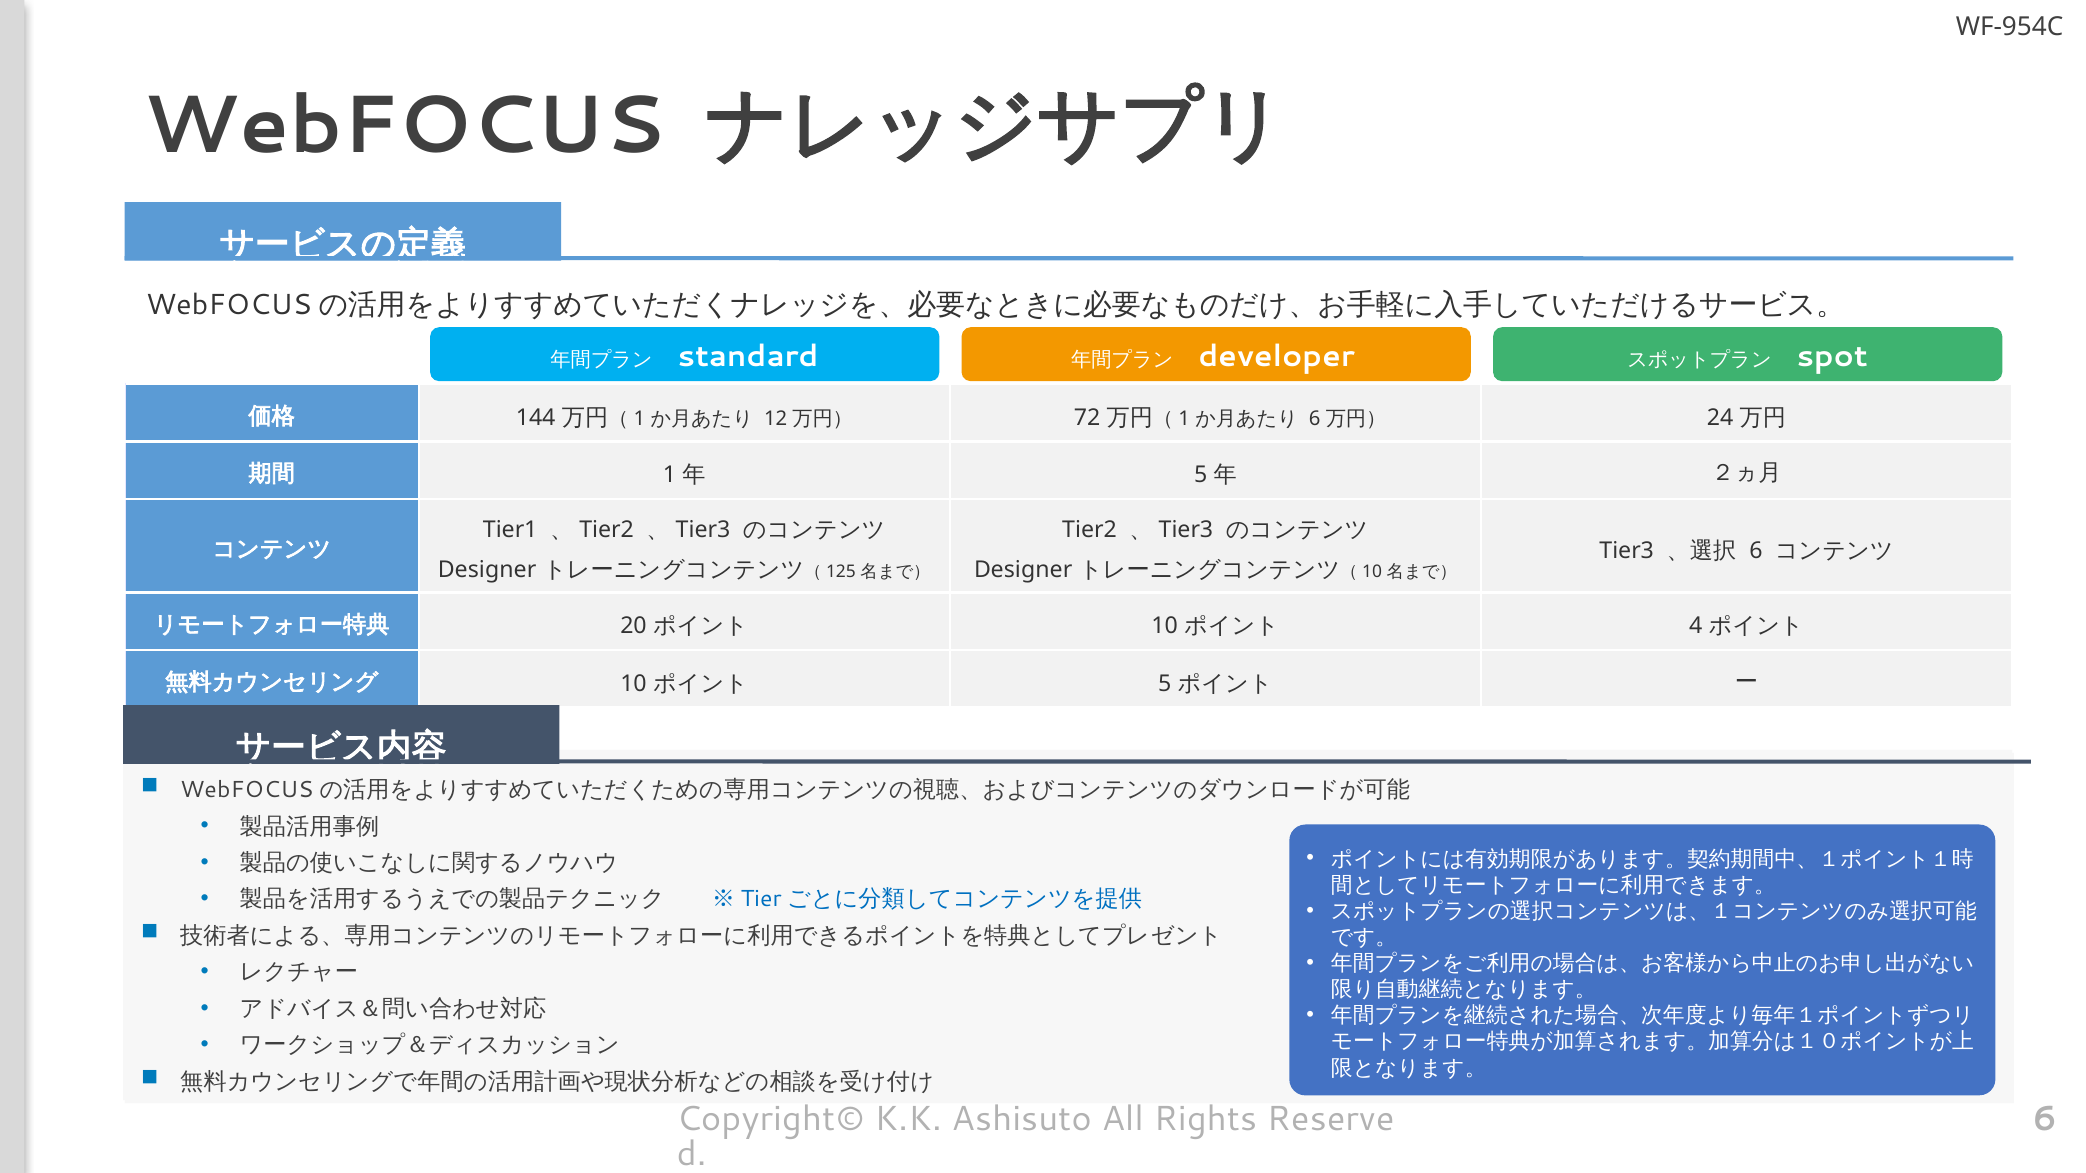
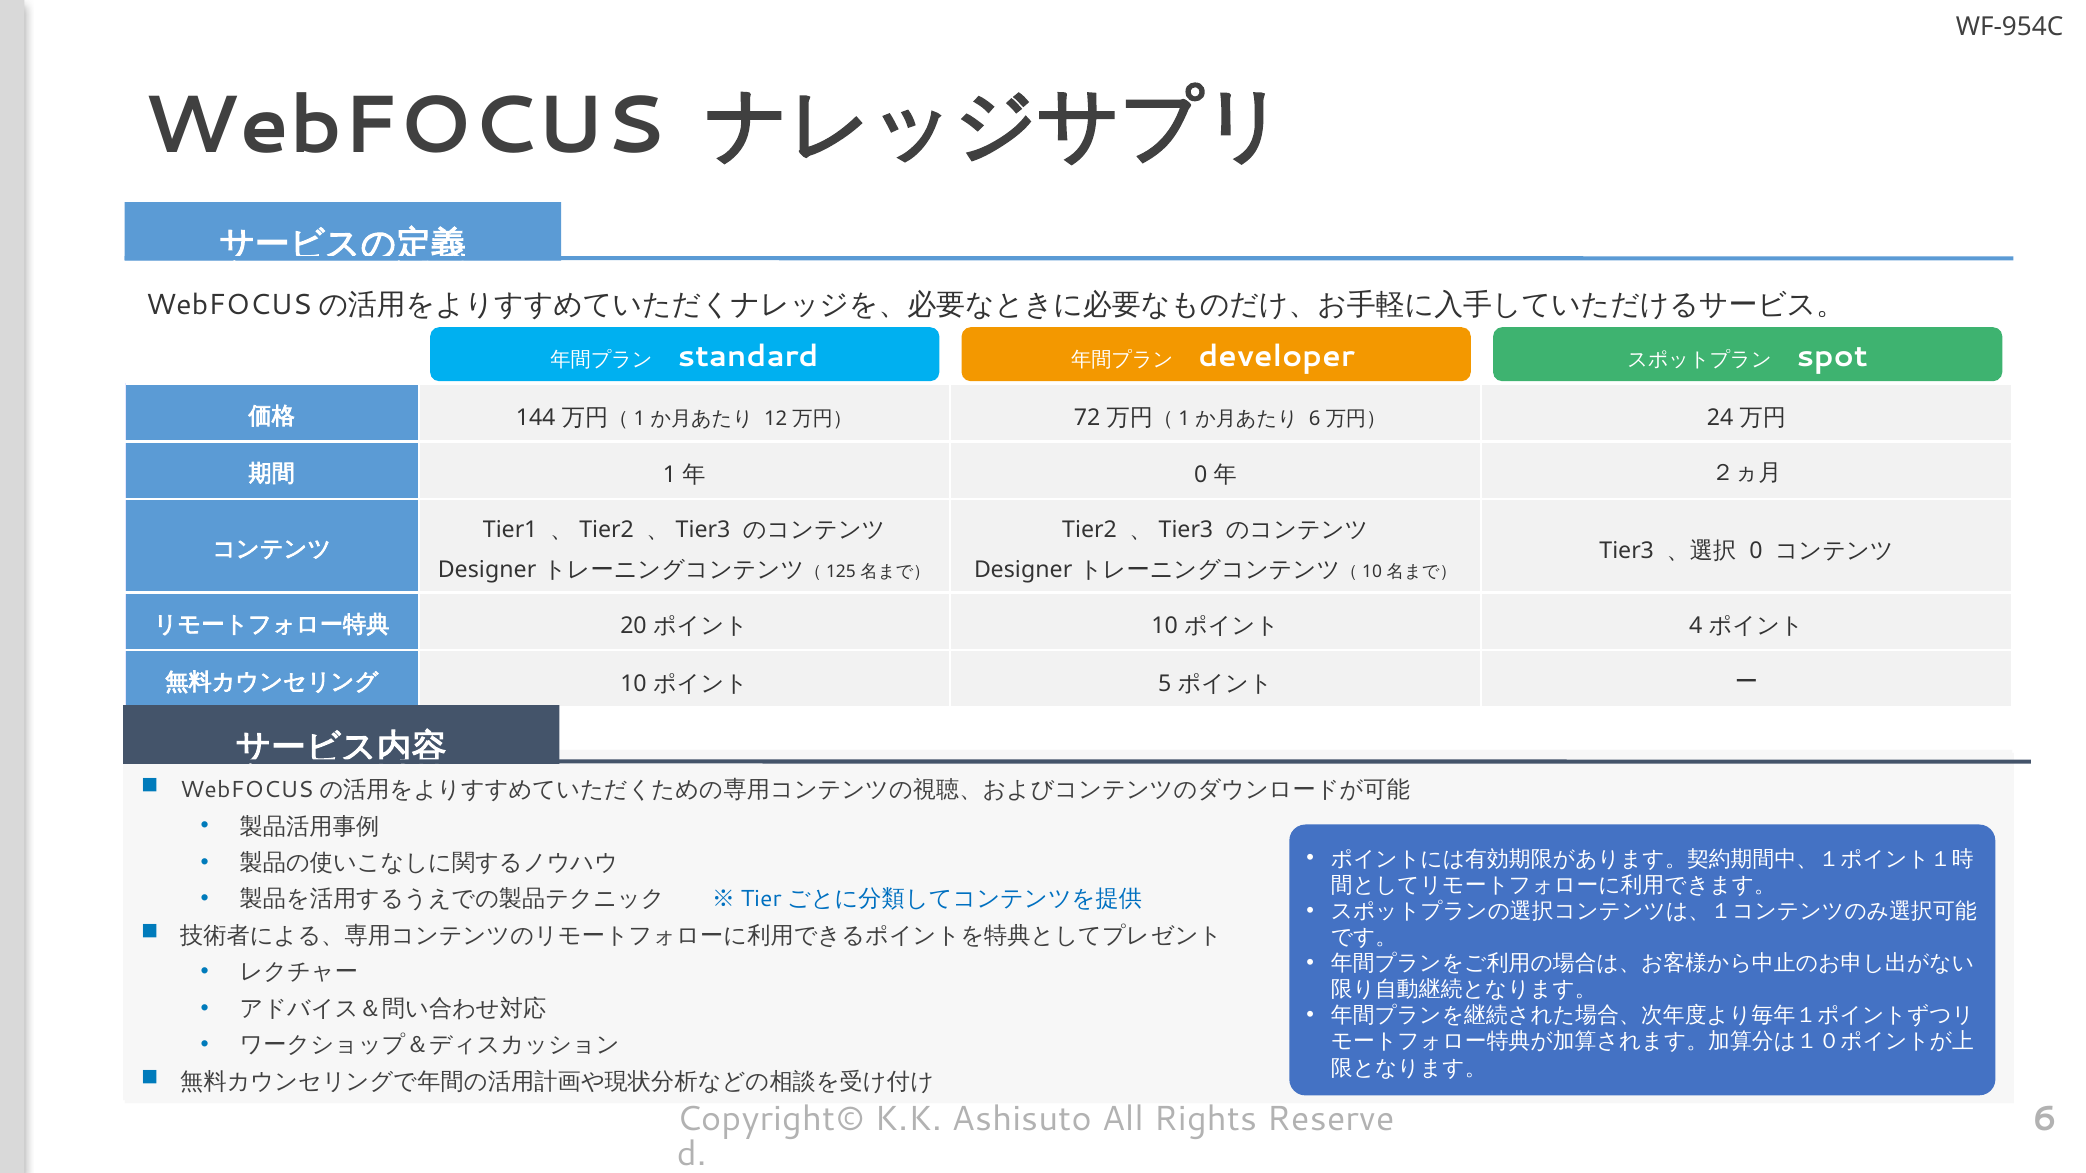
5: 5 -> 0 (1201, 475)
6: 6 -> 0 (1756, 551)
